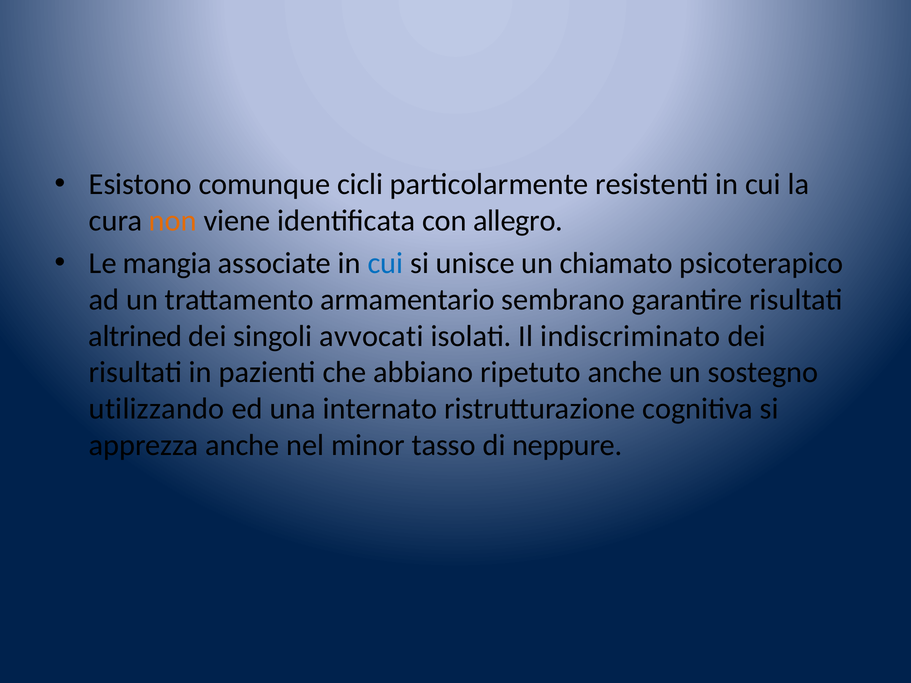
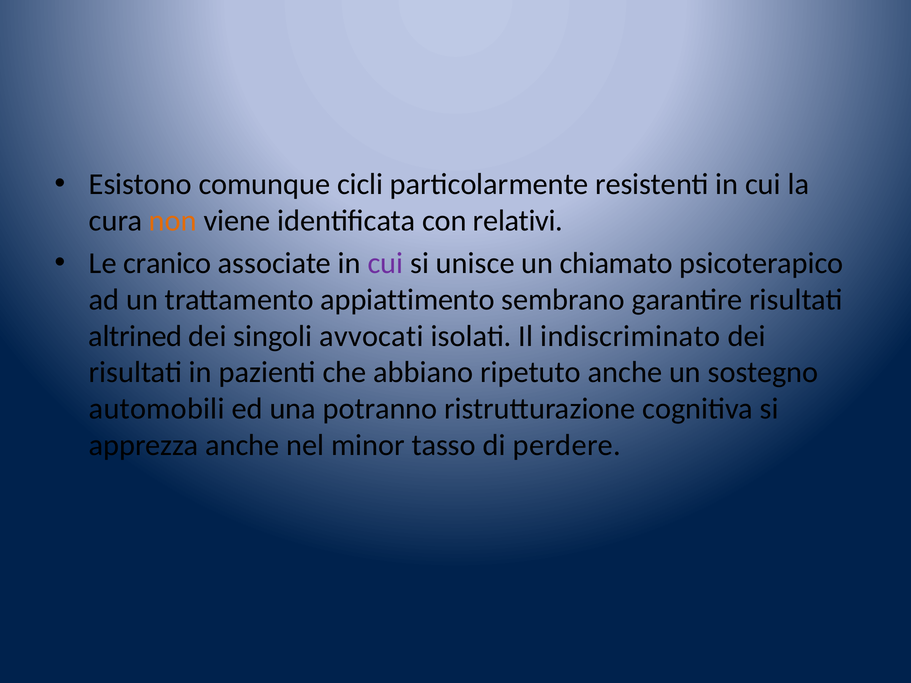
allegro: allegro -> relativi (518, 221)
mangia: mangia -> cranico (167, 263)
cui colour: blue -> purple (386, 263)
armamentario: armamentario -> appiattimento (408, 300)
utilizzando: utilizzando -> automobili (157, 409)
internato: internato -> potranno (380, 409)
neppure: neppure -> perdere (567, 445)
